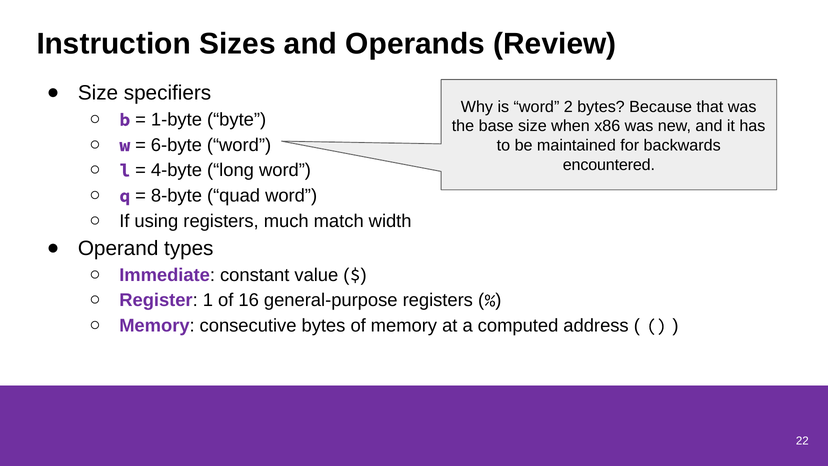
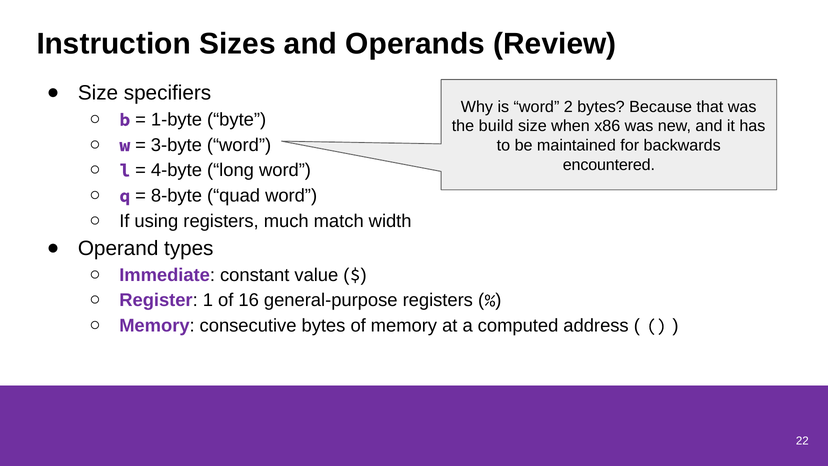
base: base -> build (496, 126)
6-byte: 6-byte -> 3-byte (176, 145)
